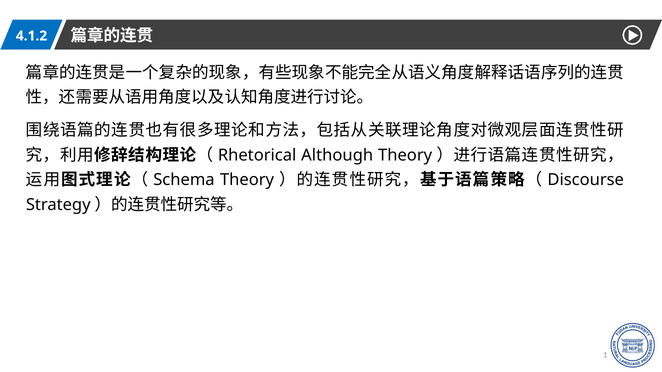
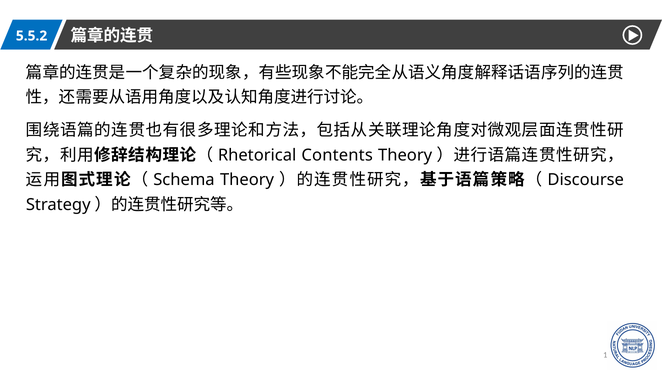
4.1.2: 4.1.2 -> 5.5.2 (32, 36)
Although: Although -> Contents (337, 155)
